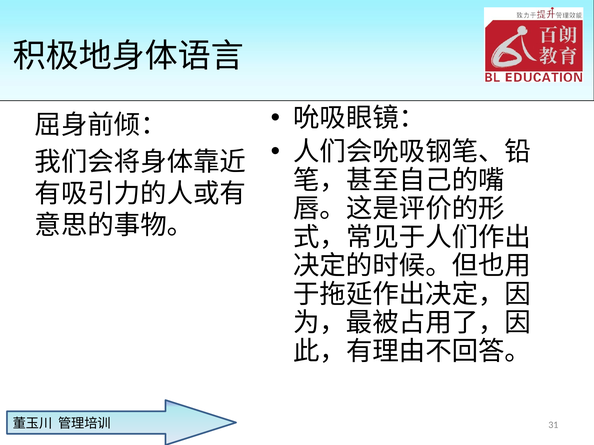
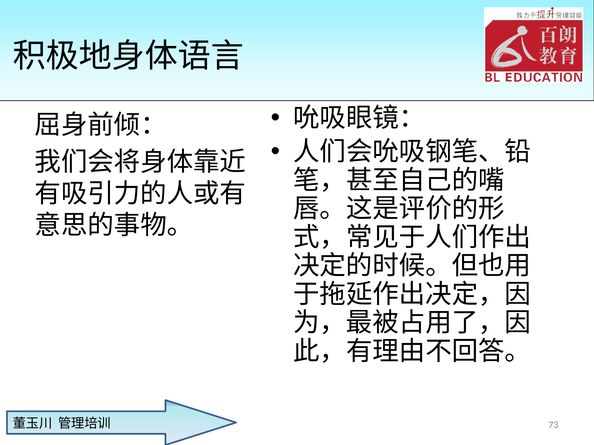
31: 31 -> 73 (553, 425)
